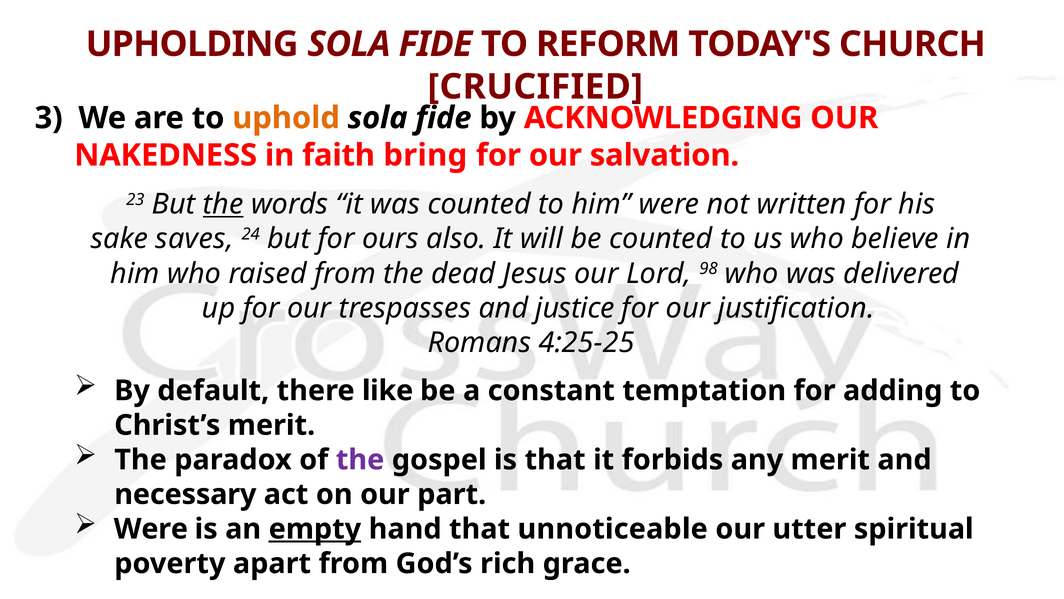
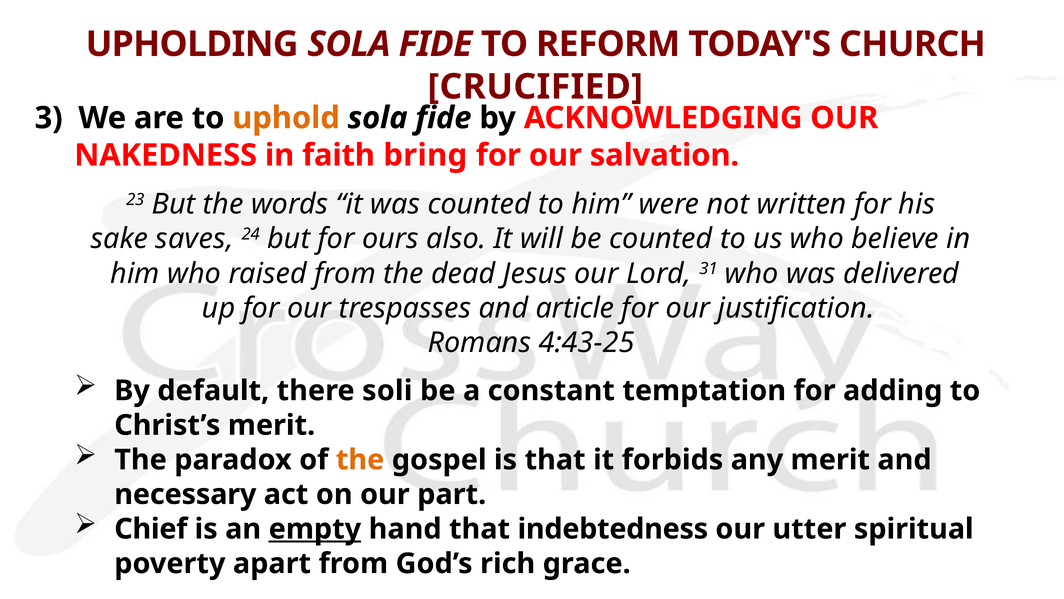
the underline: present -> none (223, 204)
98: 98 -> 31 (709, 269)
justice: justice -> article (575, 308)
4:25-25: 4:25-25 -> 4:43-25 (587, 342)
like: like -> soli (387, 390)
the colour: purple -> orange (360, 459)
Were: Were -> Chief (151, 529)
unnoticeable: unnoticeable -> indebtedness (613, 529)
